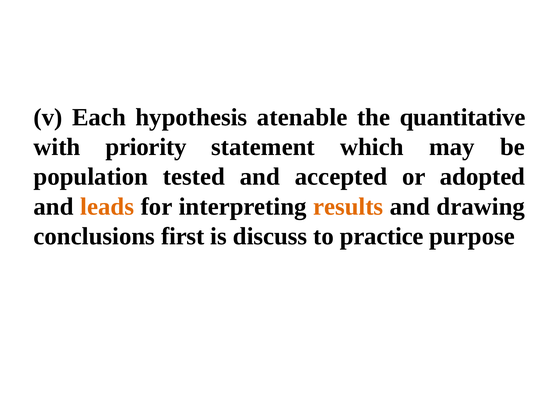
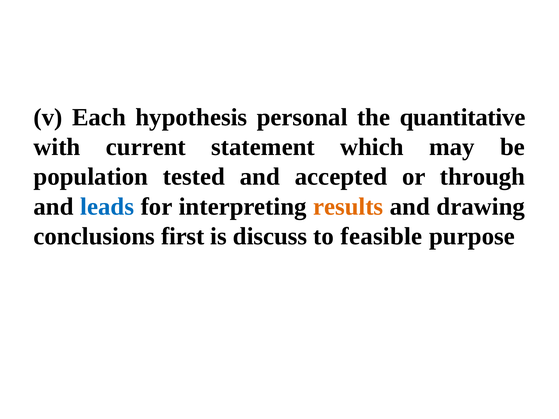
atenable: atenable -> personal (302, 117)
priority: priority -> current (146, 147)
adopted: adopted -> through (483, 177)
leads colour: orange -> blue (107, 207)
practice: practice -> feasible (381, 237)
